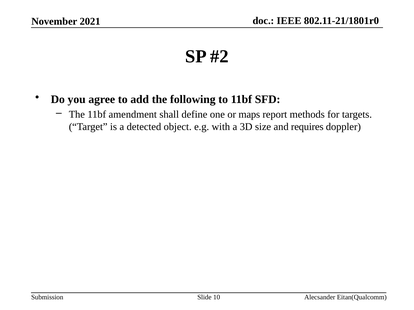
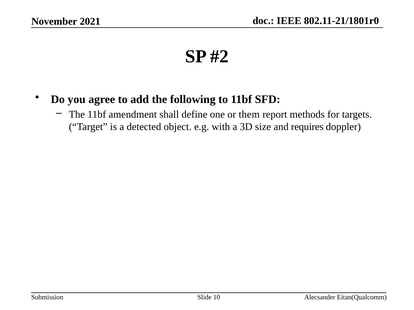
maps: maps -> them (249, 115)
